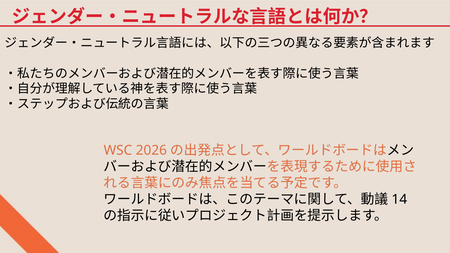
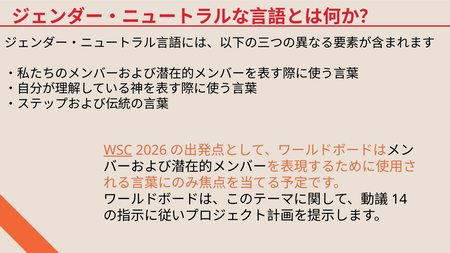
WSC underline: none -> present (118, 150)
